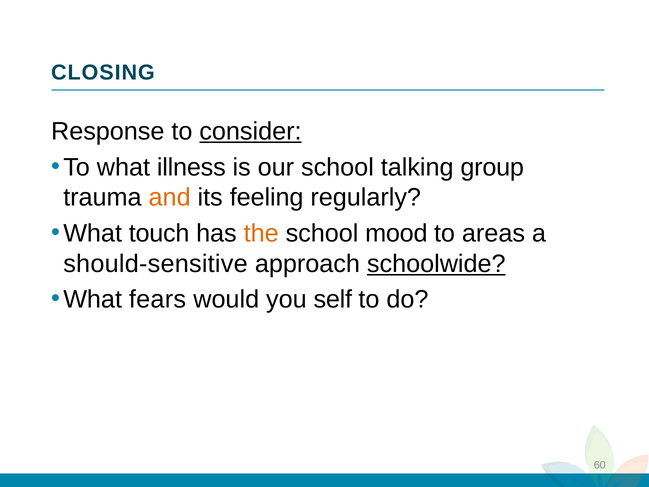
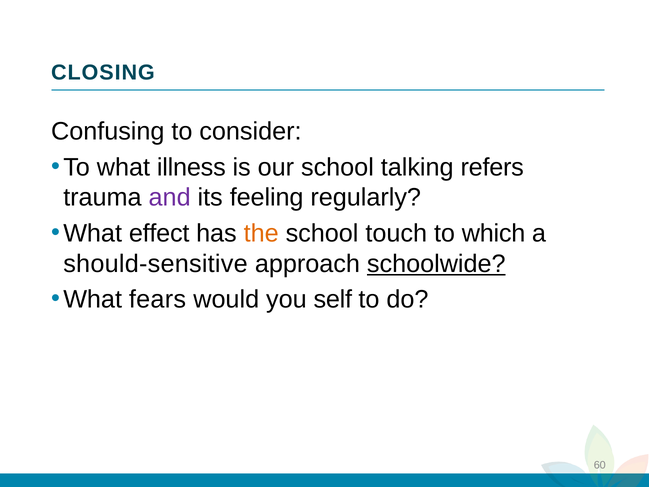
Response: Response -> Confusing (108, 132)
consider underline: present -> none (250, 132)
group: group -> refers (492, 167)
and colour: orange -> purple (170, 198)
touch: touch -> effect (159, 233)
mood: mood -> touch (396, 233)
areas: areas -> which (494, 233)
